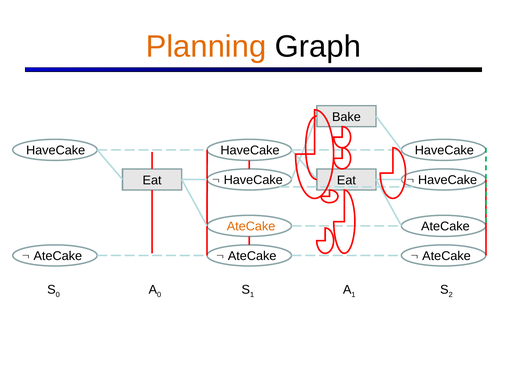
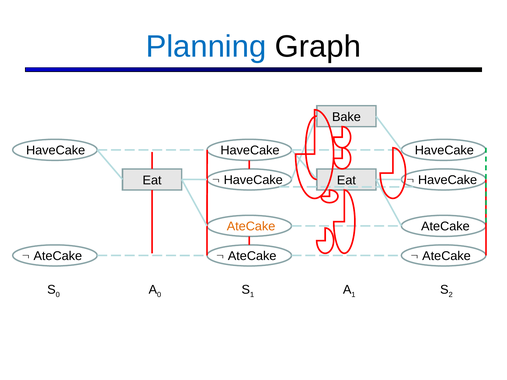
Planning colour: orange -> blue (206, 47)
